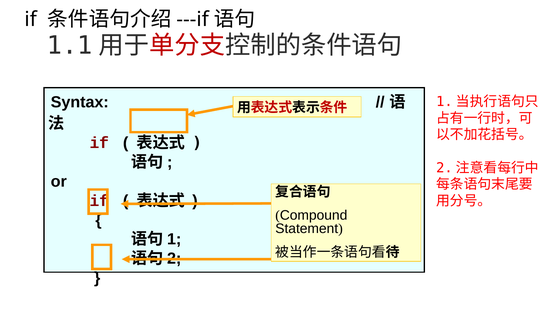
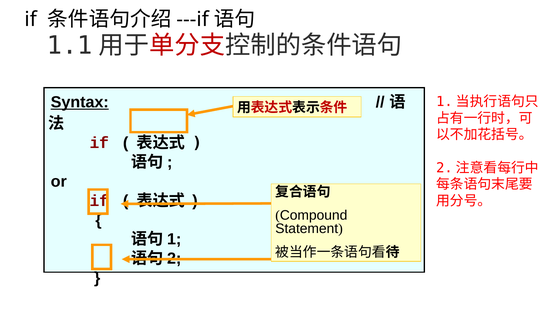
Syntax underline: none -> present (80, 102)
